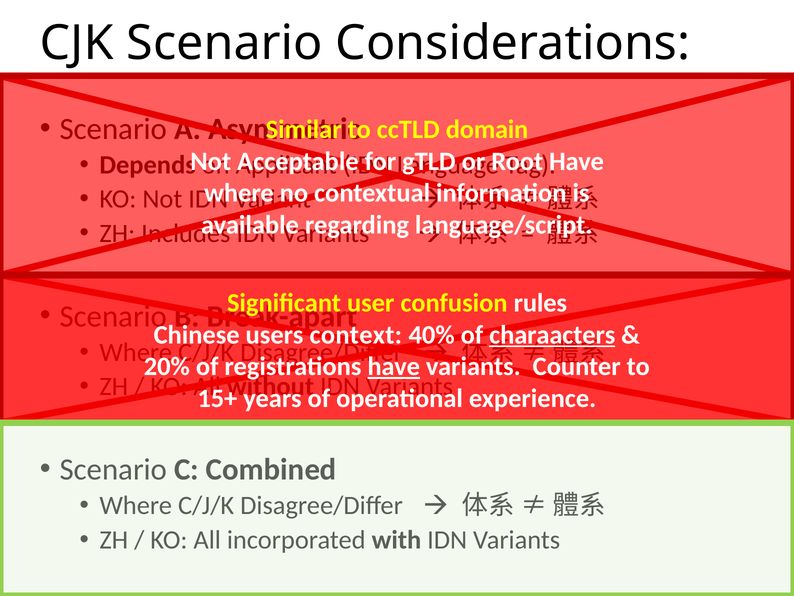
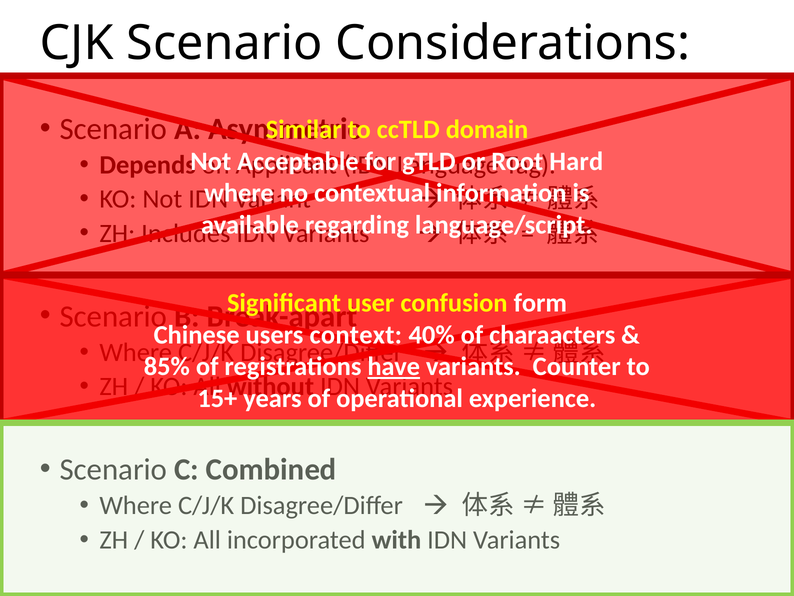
Have: Have -> Hard (576, 161)
rules: rules -> form (540, 303)
charaacters underline: present -> none (552, 335)
20%: 20% -> 85% (167, 366)
